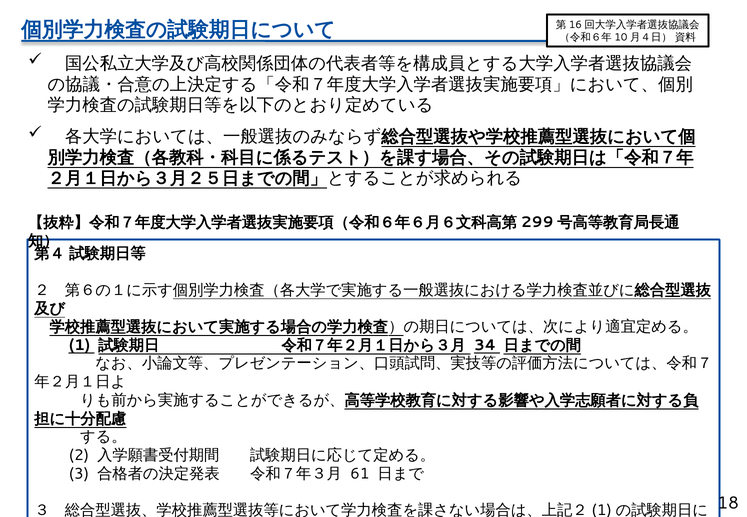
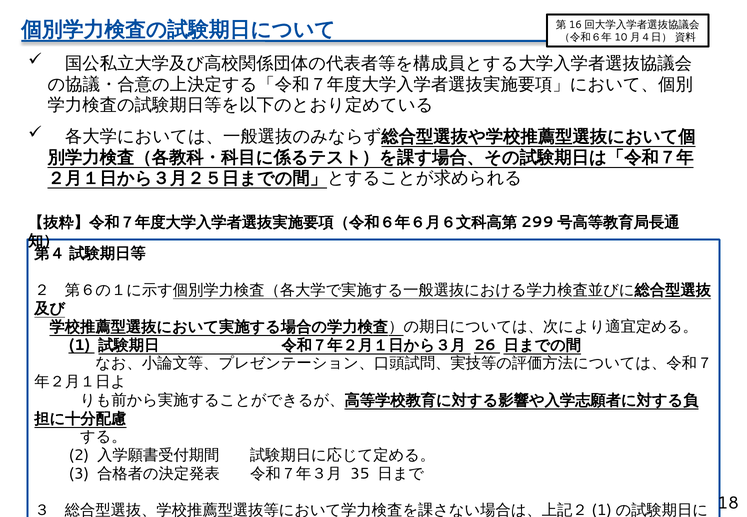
34: 34 -> 26 (485, 345)
61: 61 -> 35 (360, 474)
